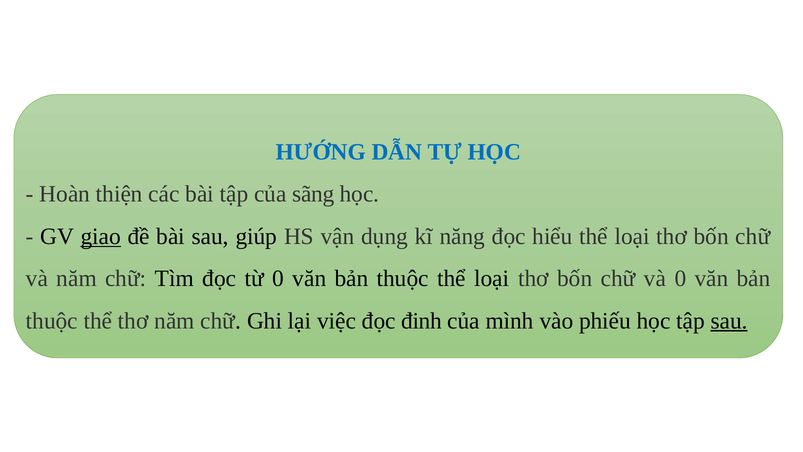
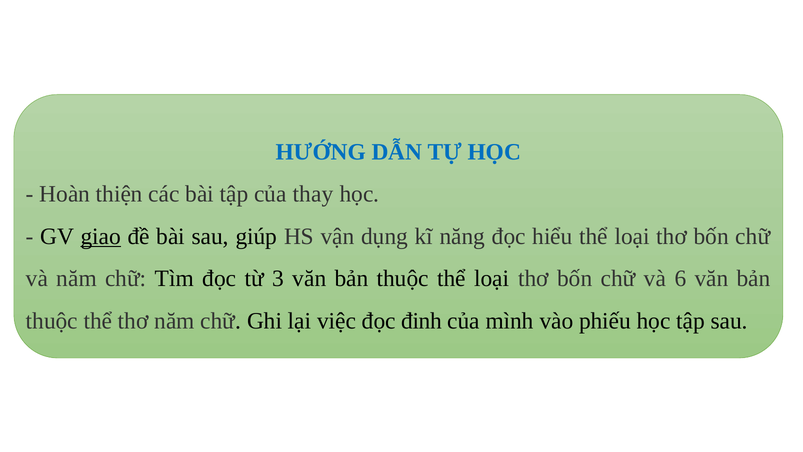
sãng: sãng -> thay (313, 194)
từ 0: 0 -> 3 (278, 278)
và 0: 0 -> 6 (680, 278)
sau underline: present -> none (729, 321)
